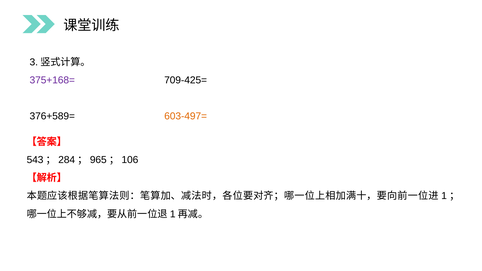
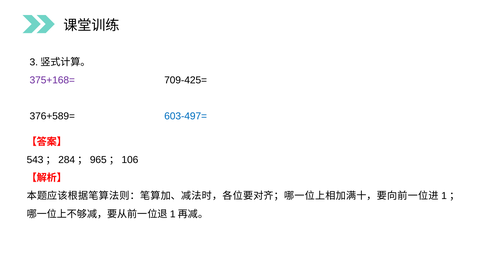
603-497= colour: orange -> blue (186, 116)
